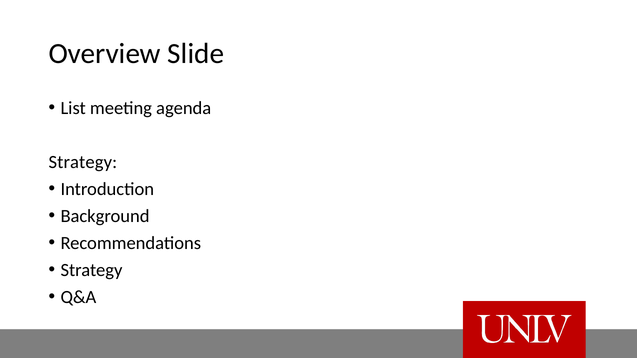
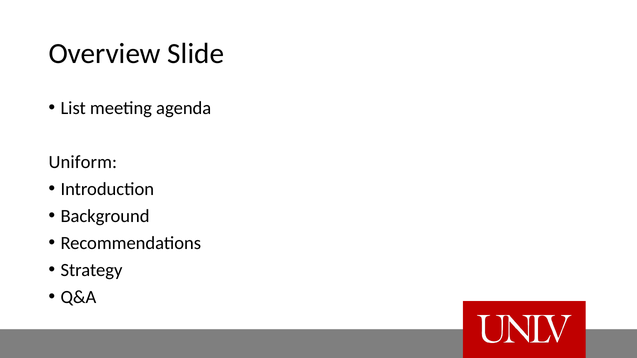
Strategy: Strategy -> Uniform (83, 162)
